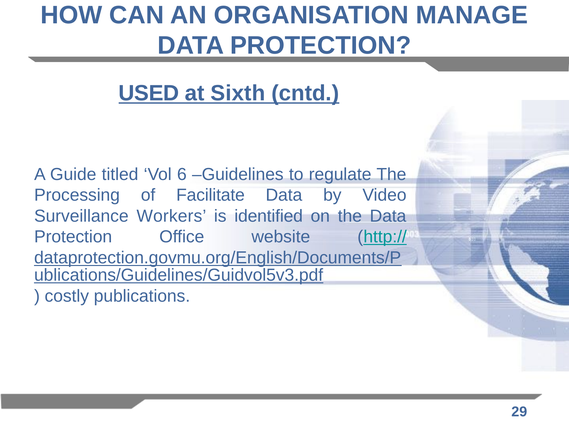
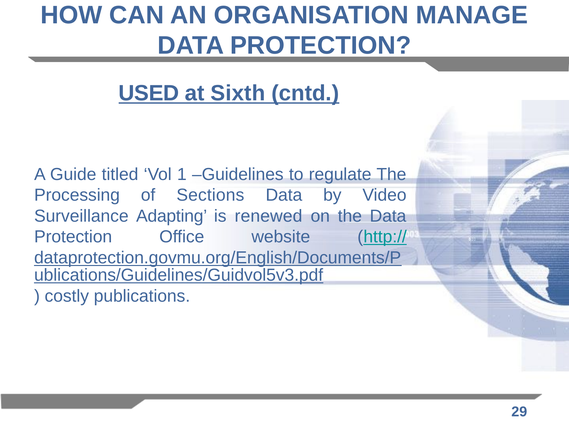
6: 6 -> 1 (182, 174)
Facilitate: Facilitate -> Sections (210, 195)
Workers: Workers -> Adapting (172, 216)
identified: identified -> renewed (268, 216)
